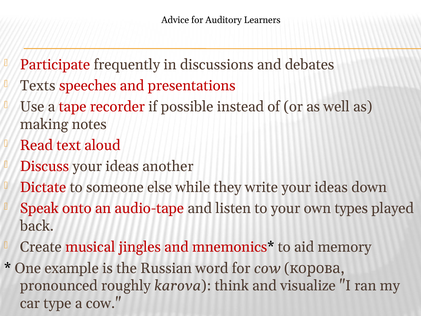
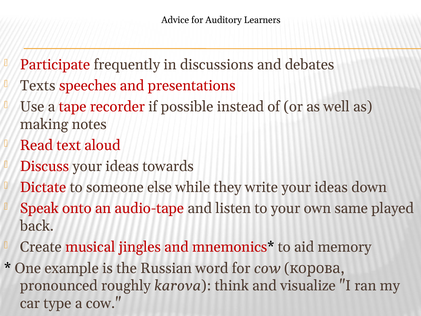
another: another -> towards (168, 166)
types: types -> same (351, 208)
